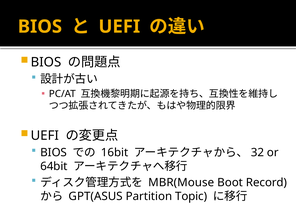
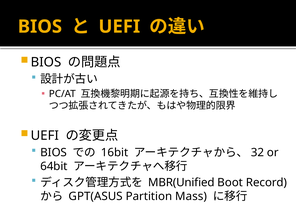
MBR(Mouse: MBR(Mouse -> MBR(Unified (181, 182)
Topic: Topic -> Mass (191, 196)
